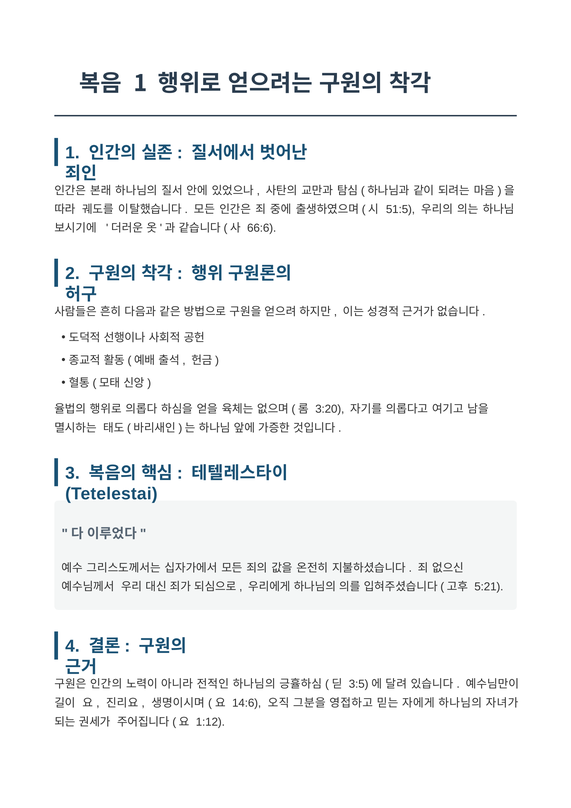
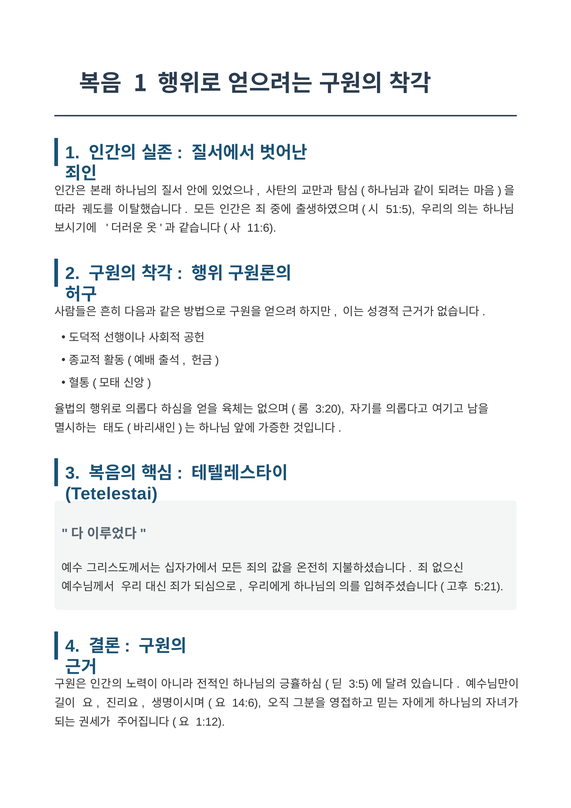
66:6: 66:6 -> 11:6 (262, 228)
